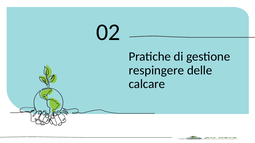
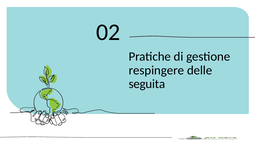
calcare: calcare -> seguita (147, 84)
